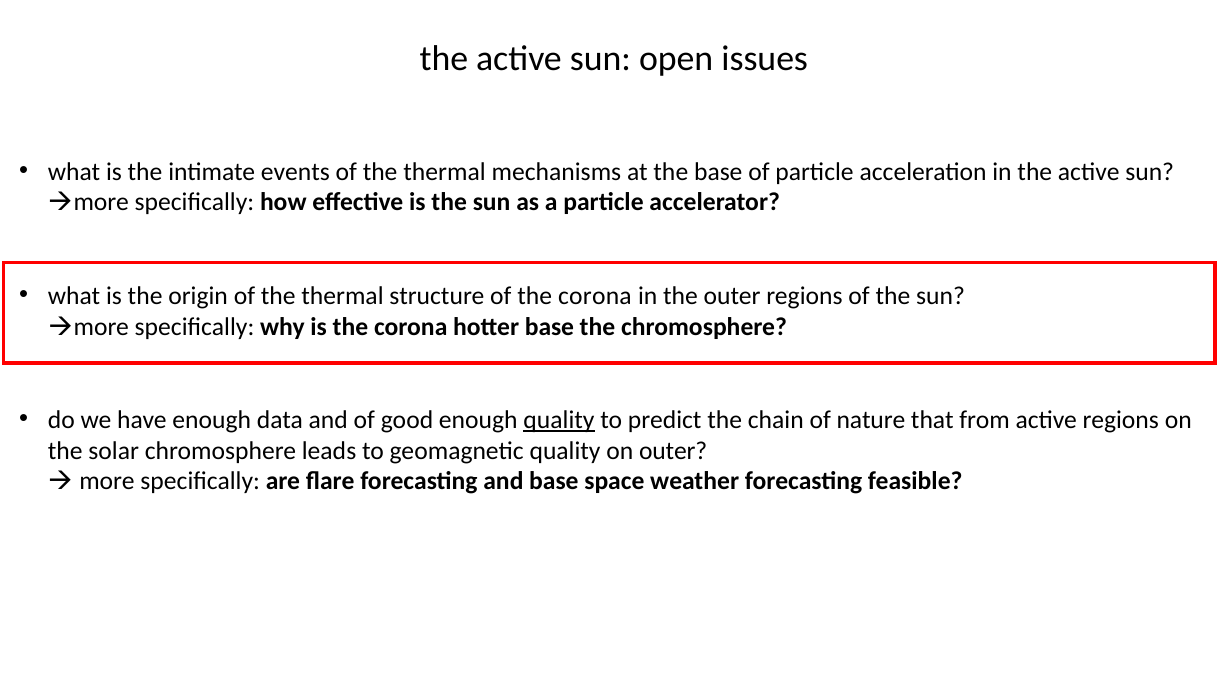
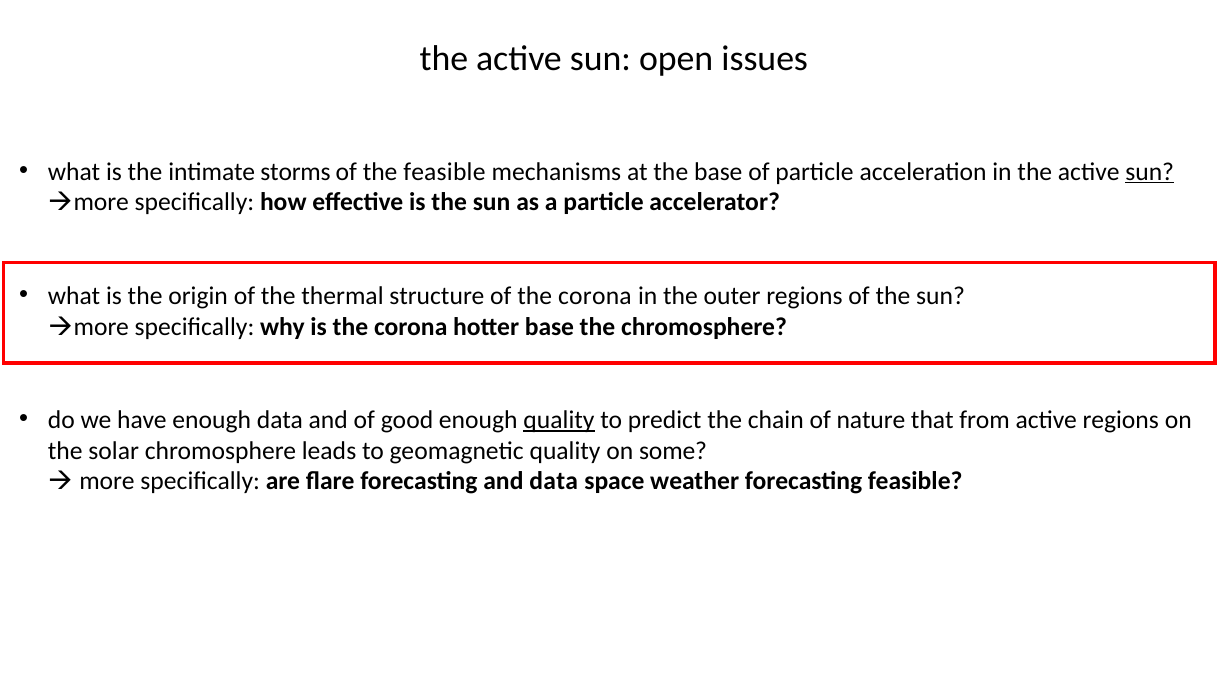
events: events -> storms (296, 172)
thermal: thermal -> feasible (444, 172)
sun underline: none -> present (1150, 172)
on outer: outer -> some (673, 451)
and base: base -> data (554, 481)
